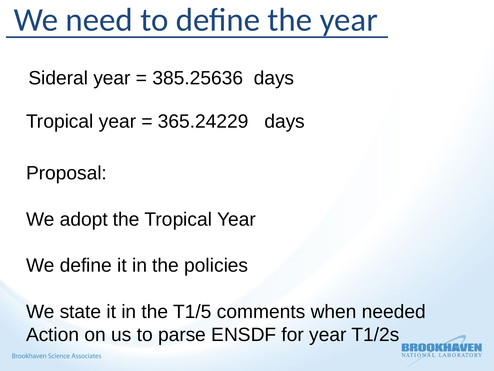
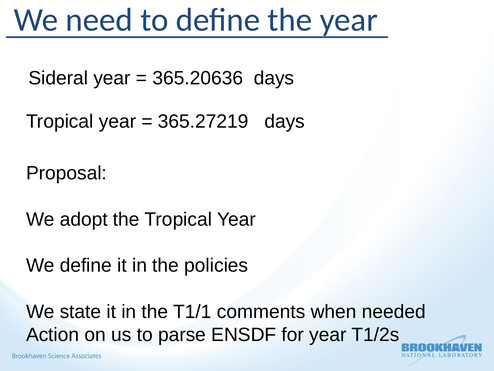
385.25636: 385.25636 -> 365.20636 (198, 78)
365.24229: 365.24229 -> 365.27219 (203, 121)
T1/5: T1/5 -> T1/1 (192, 311)
